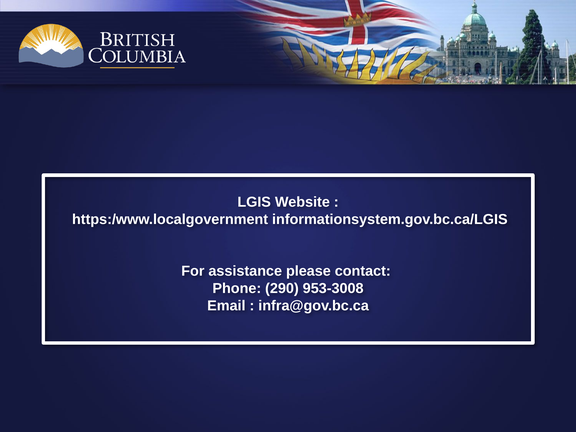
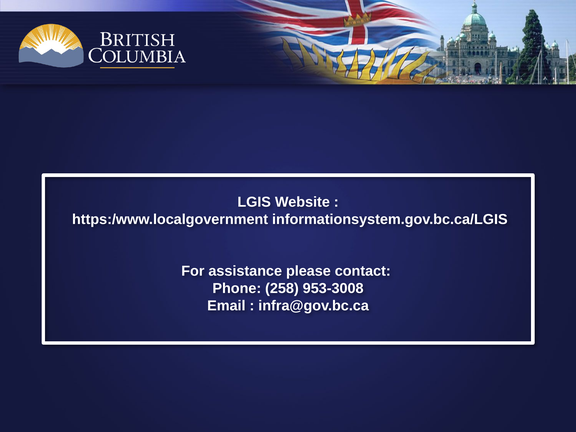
290: 290 -> 258 (282, 289)
